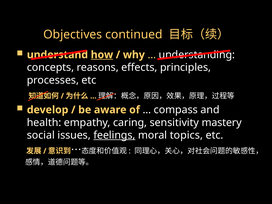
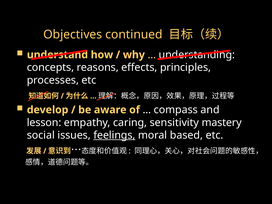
how underline: present -> none (102, 55)
health: health -> lesson (44, 123)
topics: topics -> based (186, 135)
